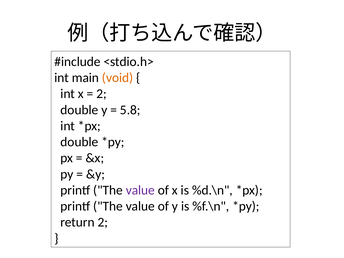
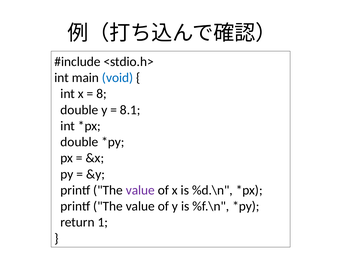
void colour: orange -> blue (118, 78)
2: 2 -> 8 (102, 94)
5.8: 5.8 -> 8.1 (130, 110)
return 2: 2 -> 1 (103, 222)
